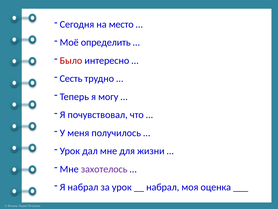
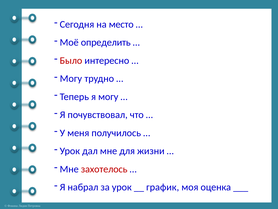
Сесть: Сесть -> Могу (71, 78)
захотелось colour: purple -> red (104, 169)
набрал: набрал -> график (163, 187)
